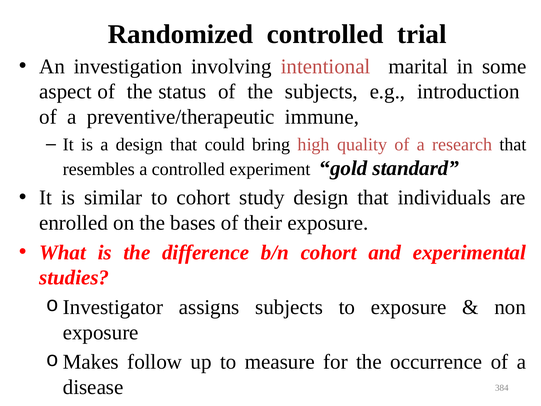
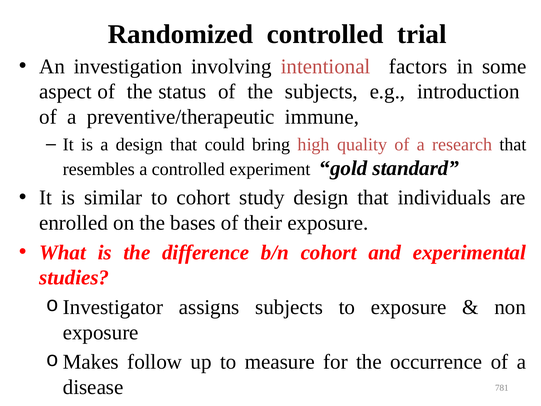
marital: marital -> factors (418, 66)
384: 384 -> 781 (502, 387)
